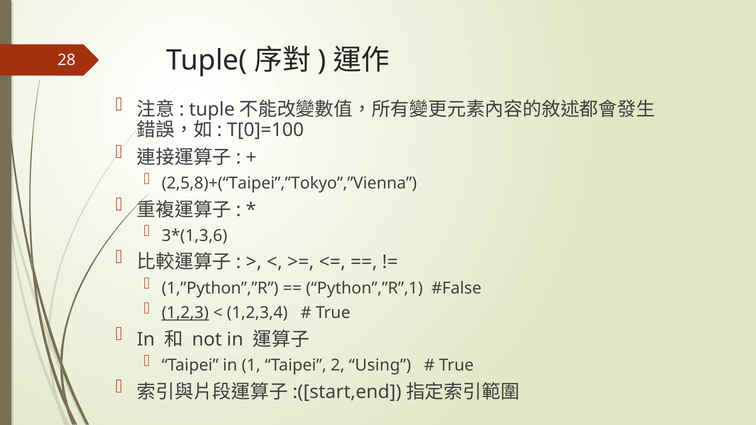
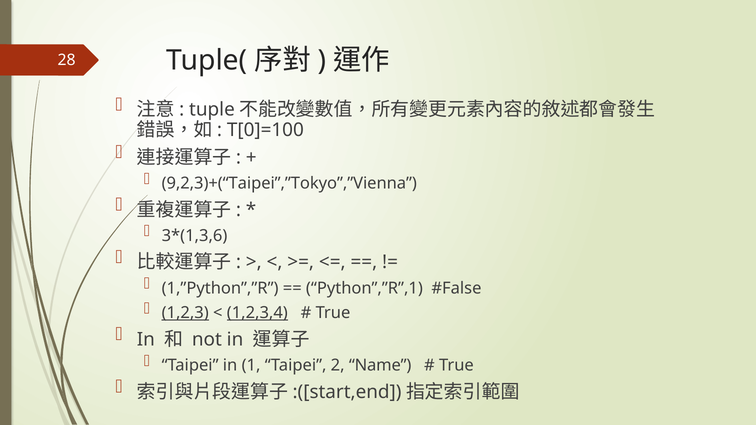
2,5,8)+(“Taipei”,”Tokyo”,”Vienna: 2,5,8)+(“Taipei”,”Tokyo”,”Vienna -> 9,2,3)+(“Taipei”,”Tokyo”,”Vienna (289, 183)
1,2,3,4 underline: none -> present (257, 313)
Using: Using -> Name (380, 366)
